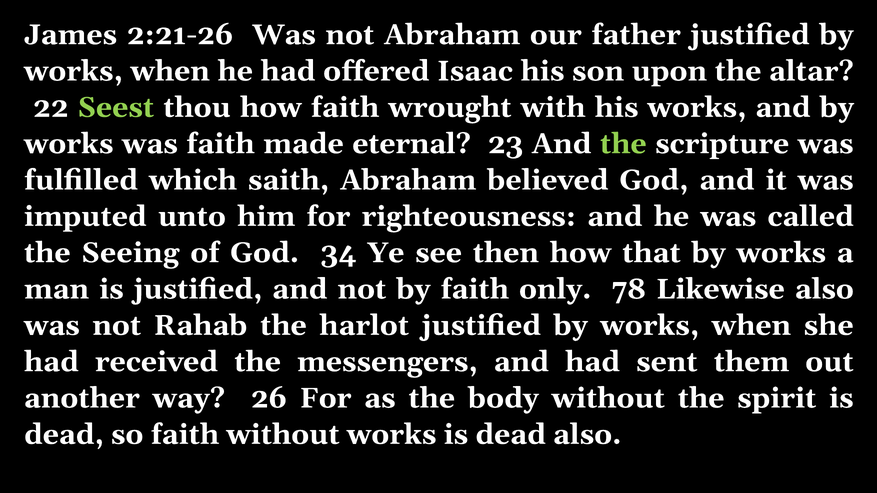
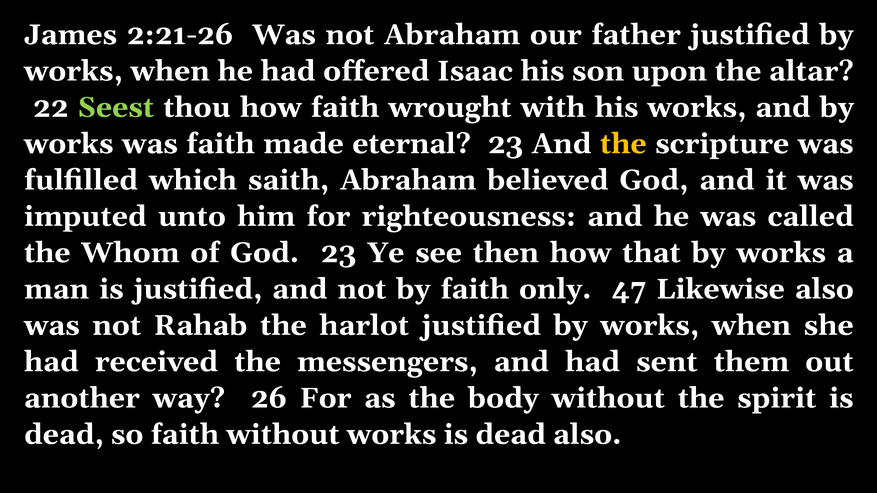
the colour: light green -> yellow (623, 144)
Seeing: Seeing -> Whom (130, 253)
God 34: 34 -> 23 (338, 253)
78: 78 -> 47 (629, 289)
